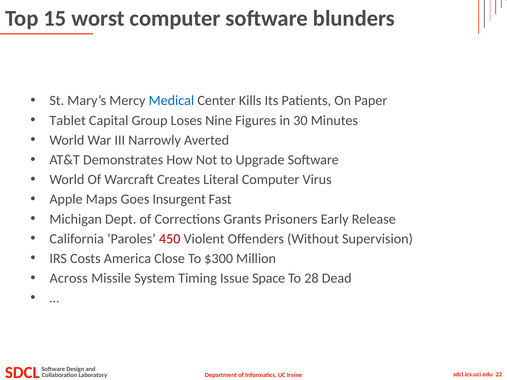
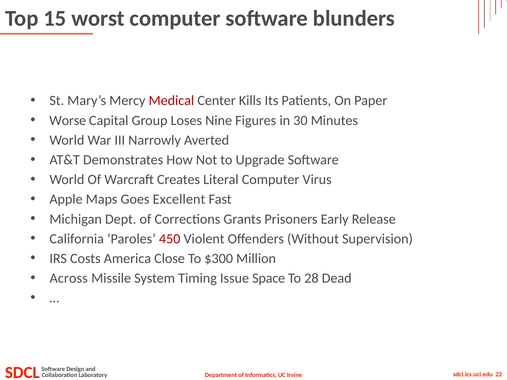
Medical colour: blue -> red (171, 101)
Tablet: Tablet -> Worse (68, 120)
Insurgent: Insurgent -> Excellent (179, 199)
